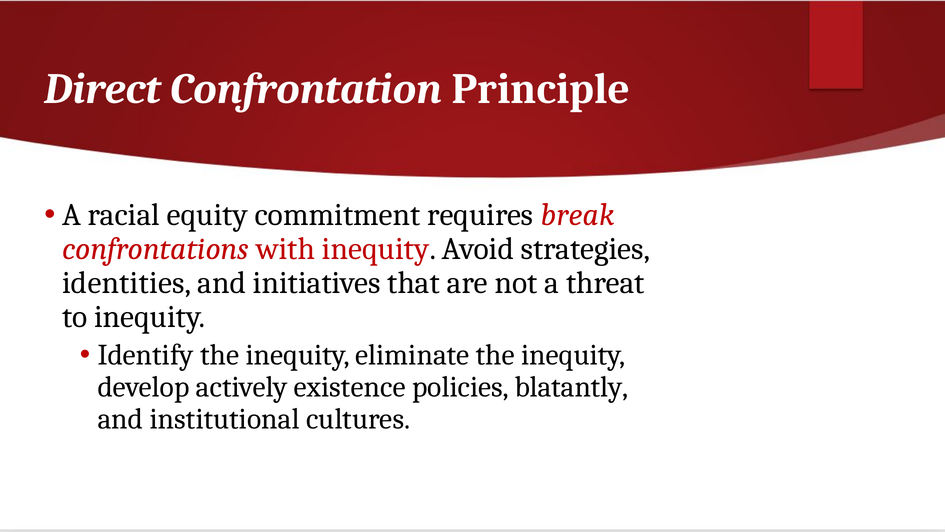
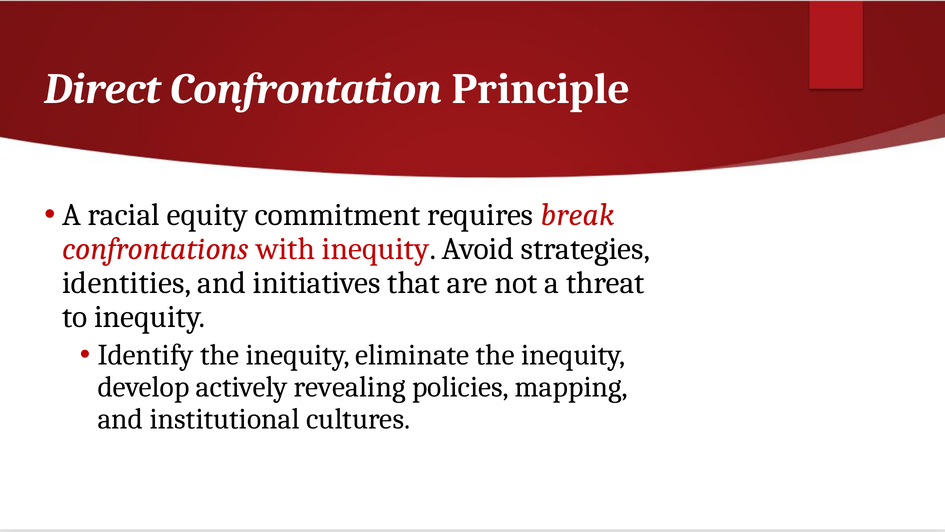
existence: existence -> revealing (350, 387)
blatantly: blatantly -> mapping (571, 387)
